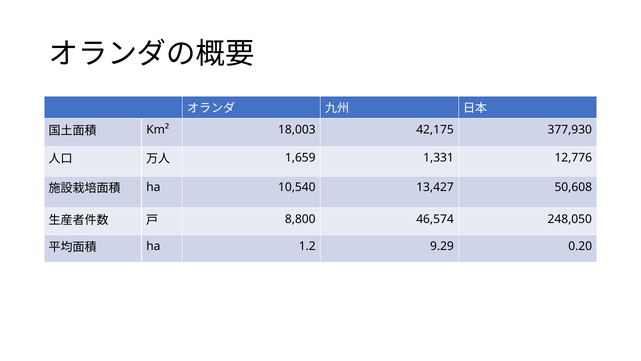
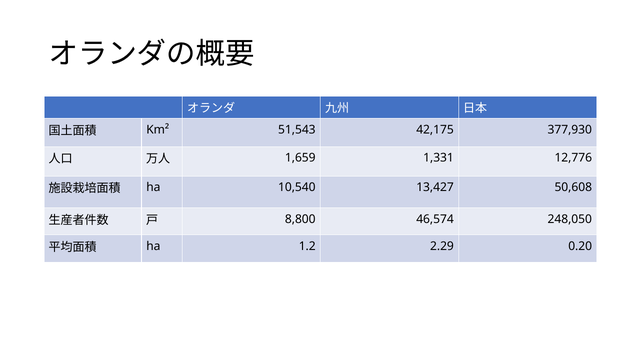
18,003: 18,003 -> 51,543 (297, 129)
9.29: 9.29 -> 2.29 (442, 246)
